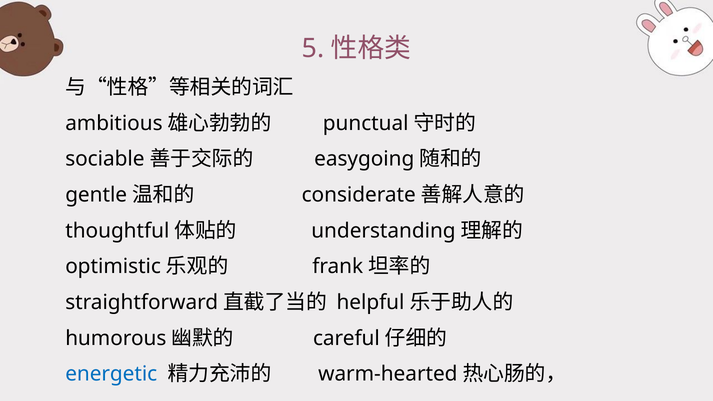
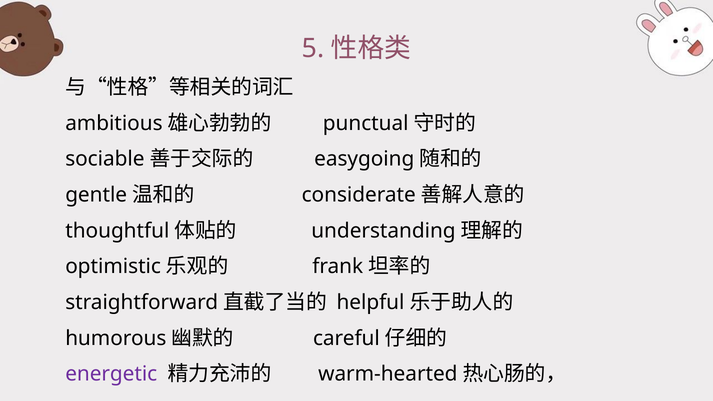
energetic colour: blue -> purple (111, 374)
